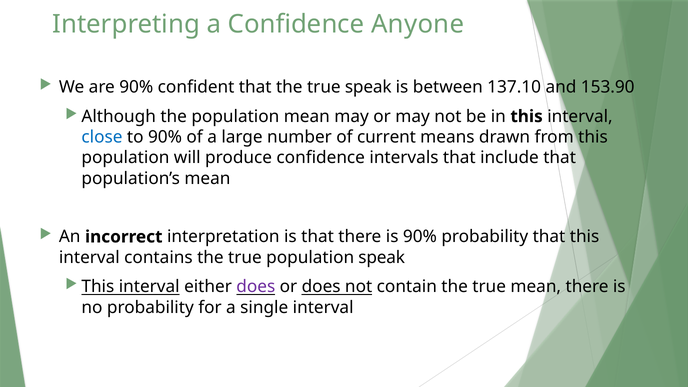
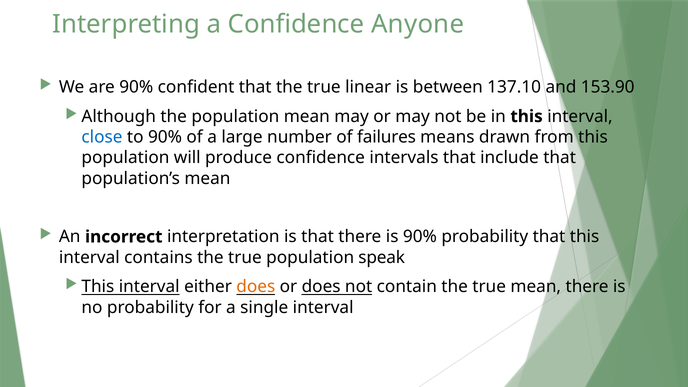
true speak: speak -> linear (368, 87)
current: current -> failures (387, 137)
does colour: purple -> orange (256, 287)
